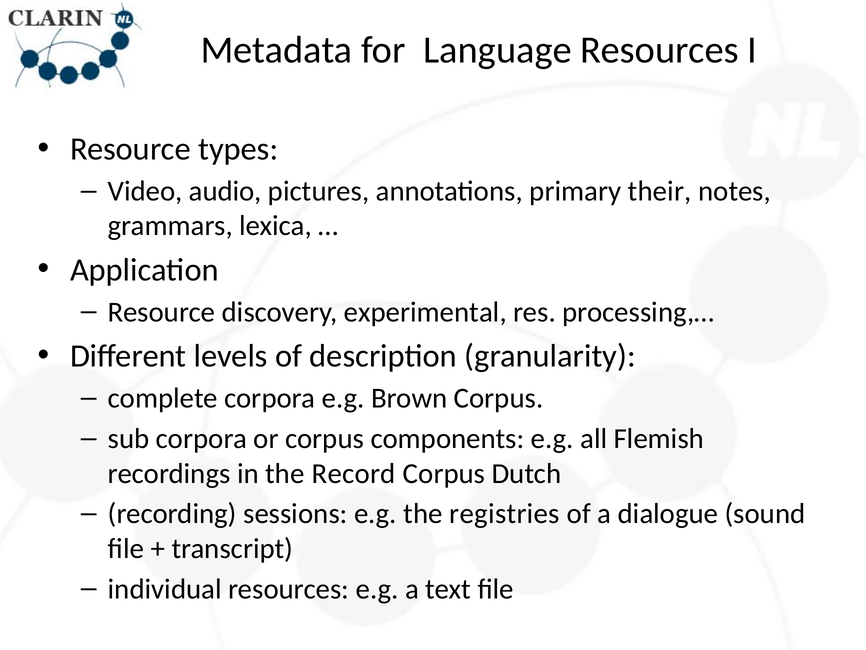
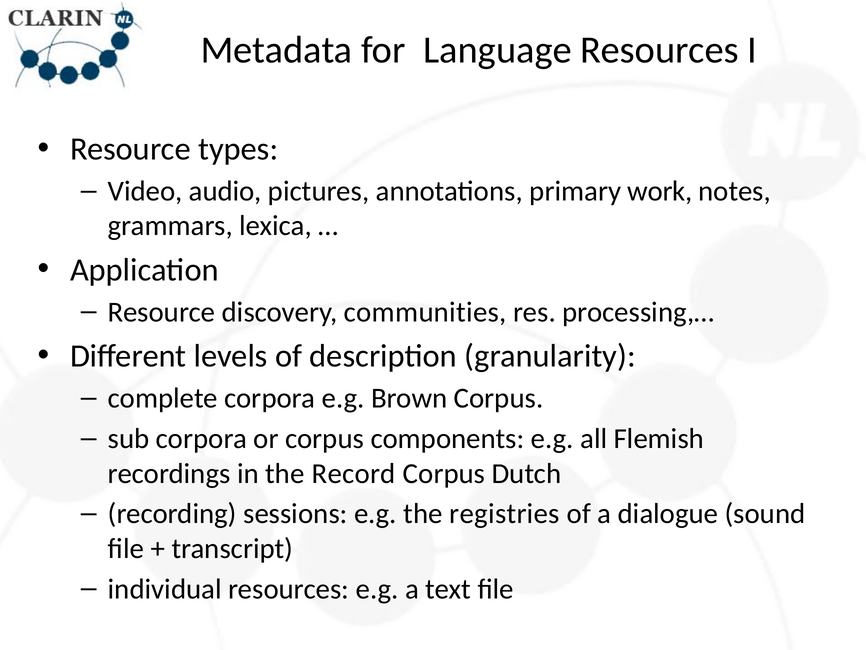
their: their -> work (660, 191)
experimental: experimental -> communities (425, 312)
